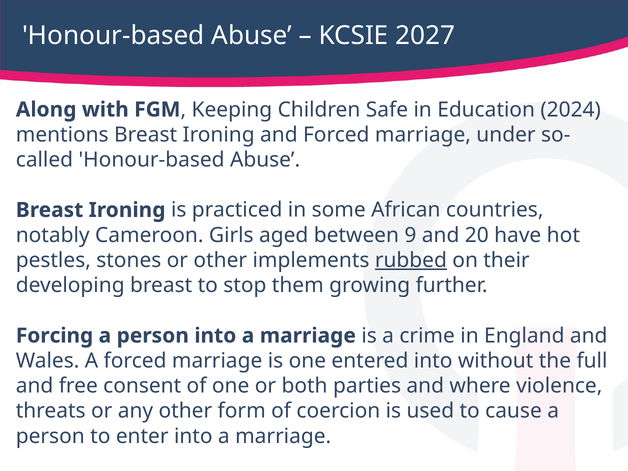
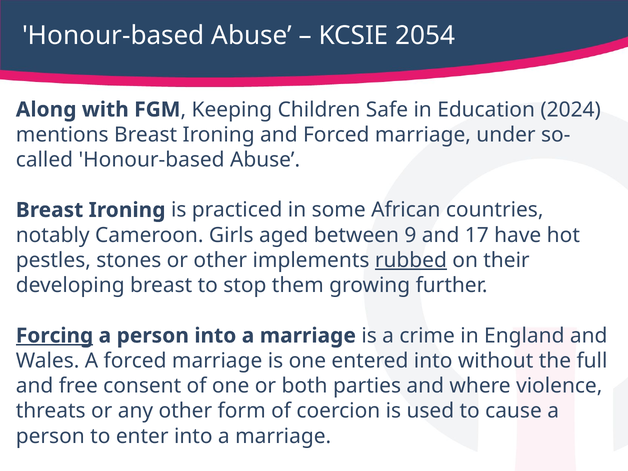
2027: 2027 -> 2054 (425, 35)
20: 20 -> 17 (477, 235)
Forcing underline: none -> present (55, 336)
